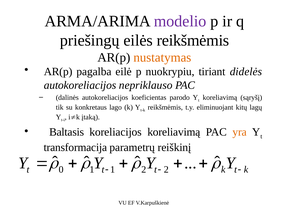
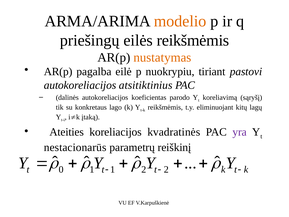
modelio colour: purple -> orange (180, 21)
didelės: didelės -> pastovi (246, 72)
nepriklauso: nepriklauso -> atsitiktinius (146, 85)
Baltasis: Baltasis -> Ateities (67, 132)
koreliacijos koreliavimą: koreliavimą -> kvadratinės (174, 132)
yra colour: orange -> purple (240, 132)
transformacija: transformacija -> nestacionarūs (75, 147)
